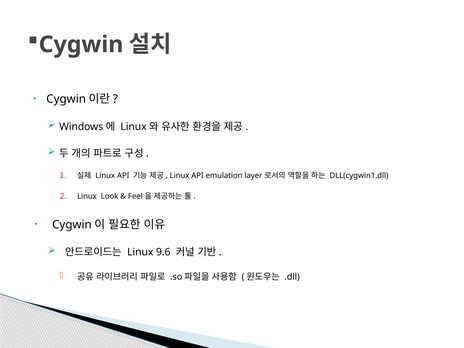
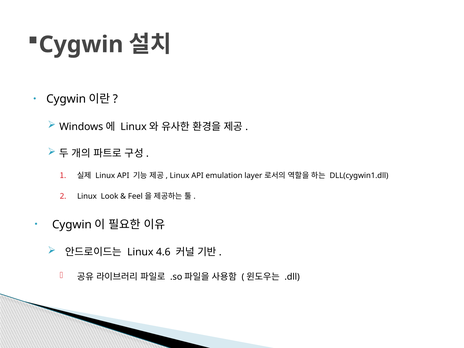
9.6: 9.6 -> 4.6 (163, 252)
